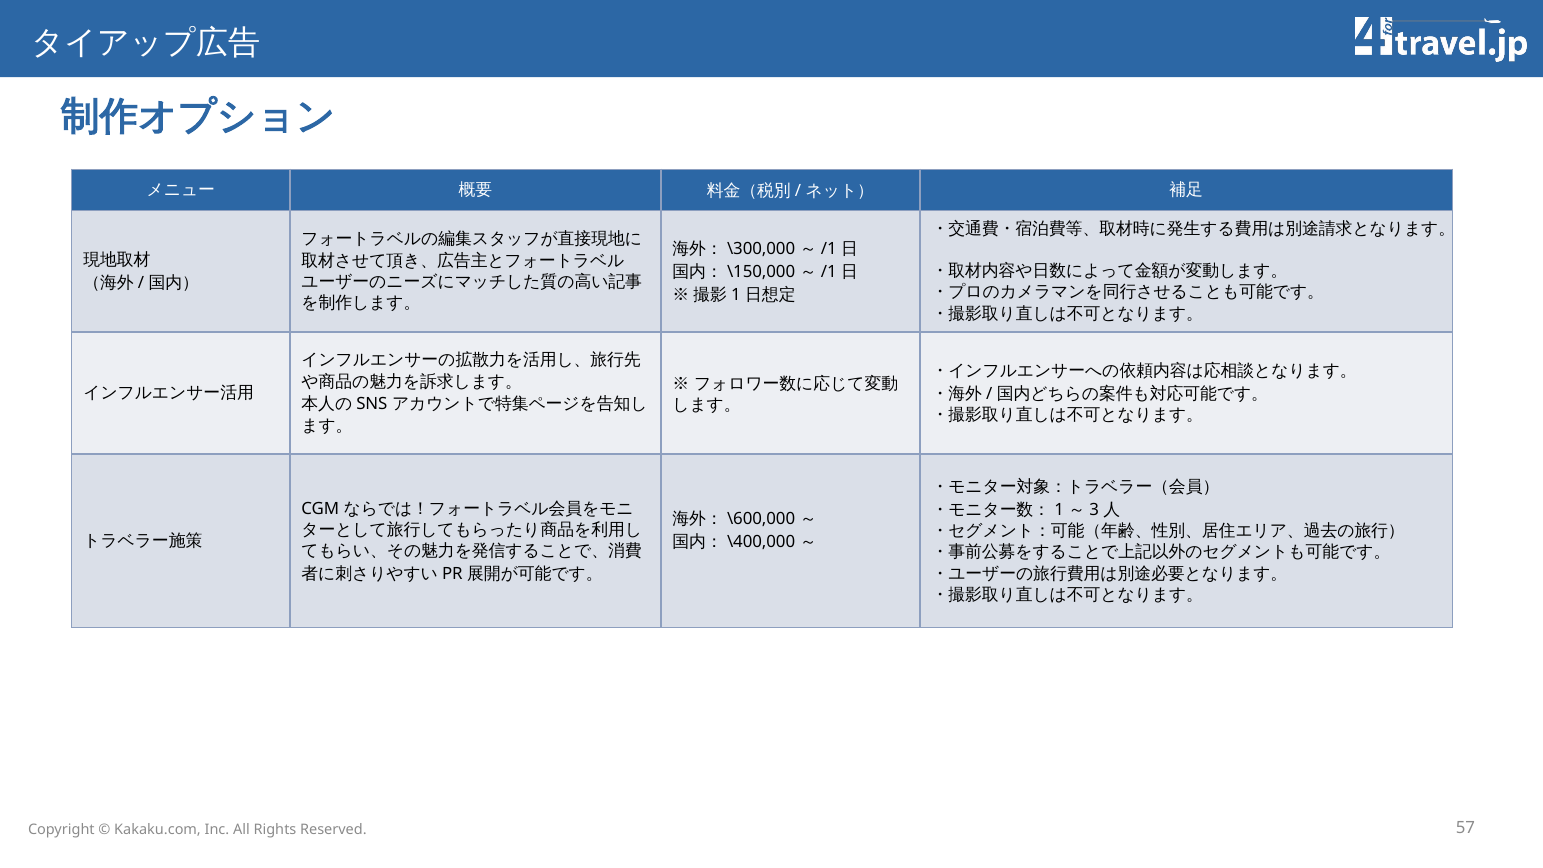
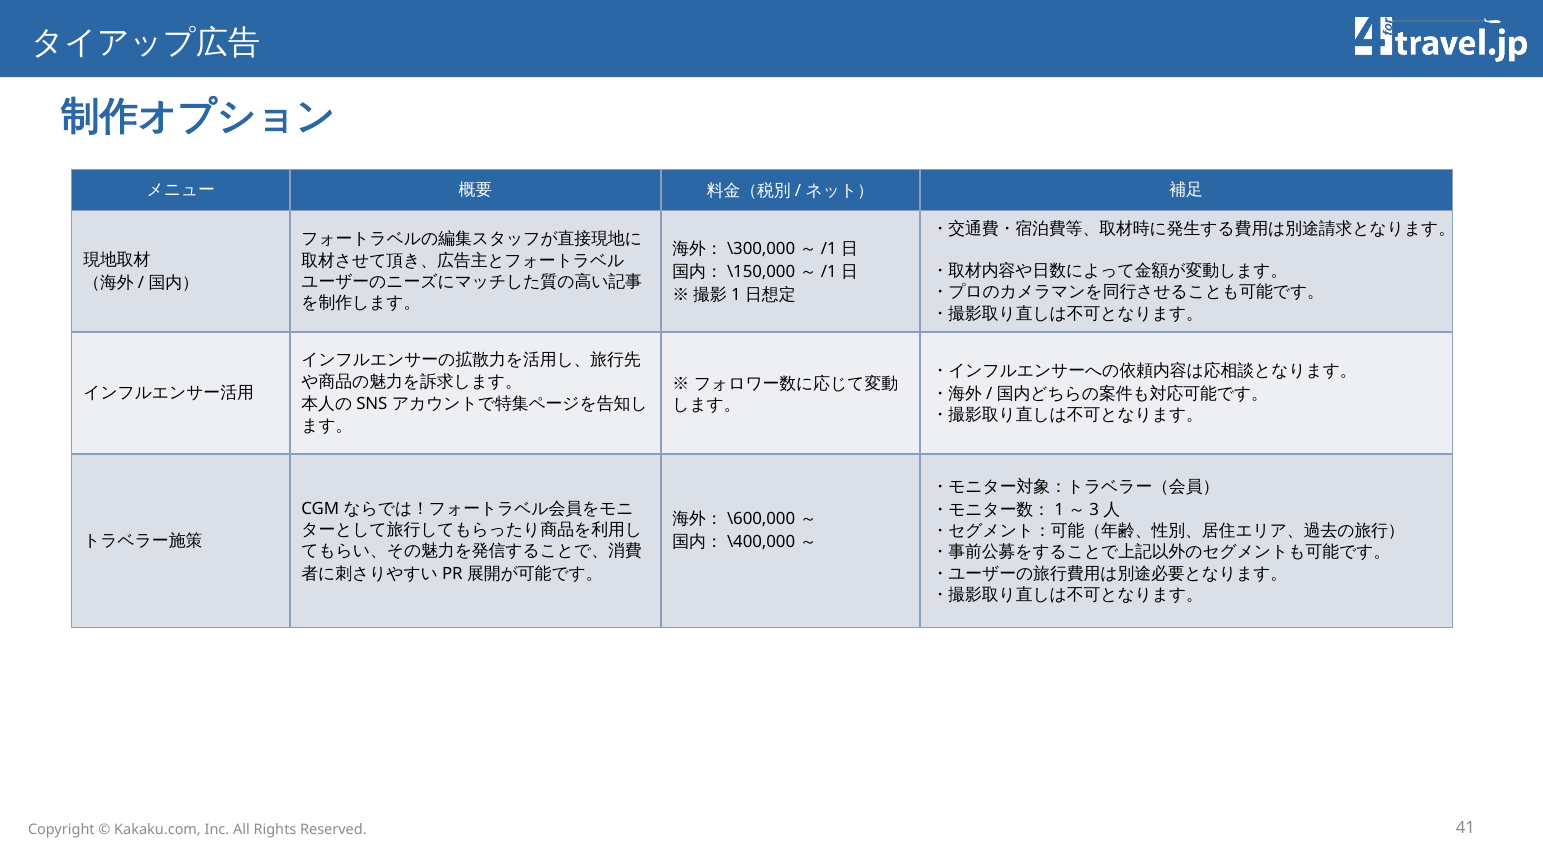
57: 57 -> 41 (1465, 827)
